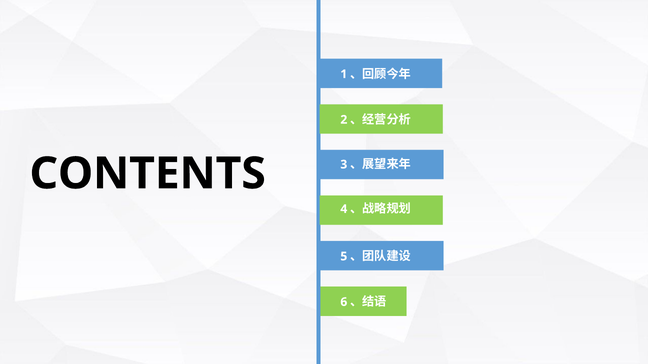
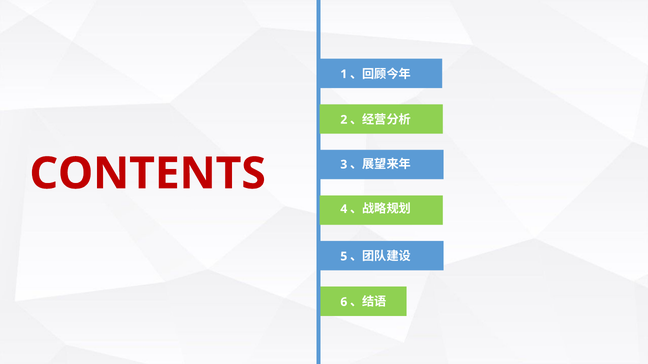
CONTENTS colour: black -> red (148, 174)
